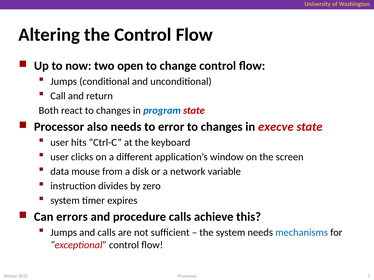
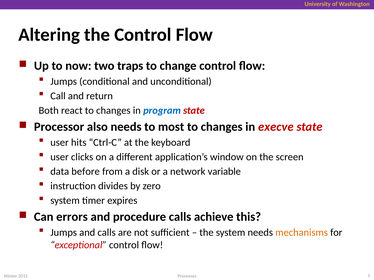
open: open -> traps (130, 66)
error: error -> most (171, 127)
mouse: mouse -> before (86, 172)
mechanisms colour: blue -> orange (302, 233)
